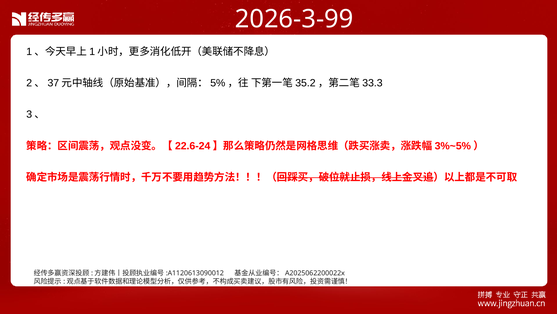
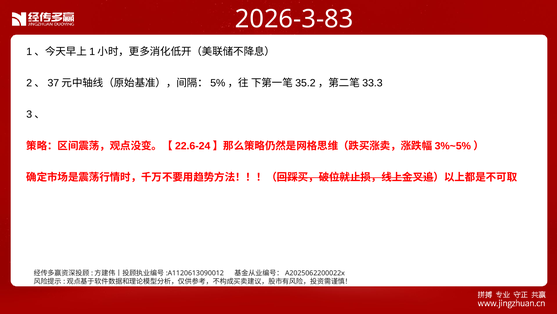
2026-3-99: 2026-3-99 -> 2026-3-83 (294, 19)
